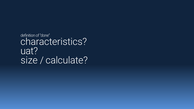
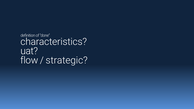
size: size -> flow (29, 60)
calculate: calculate -> strategic (67, 60)
